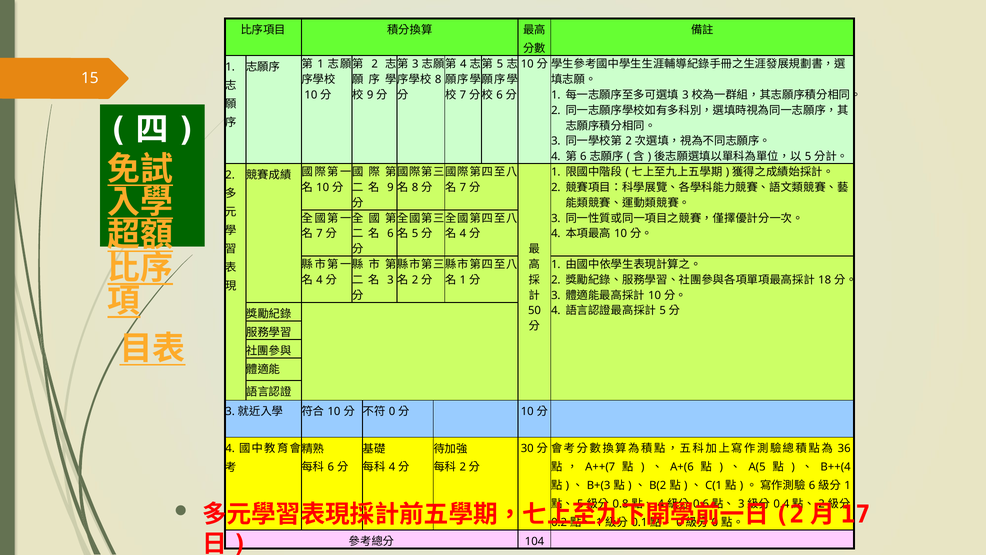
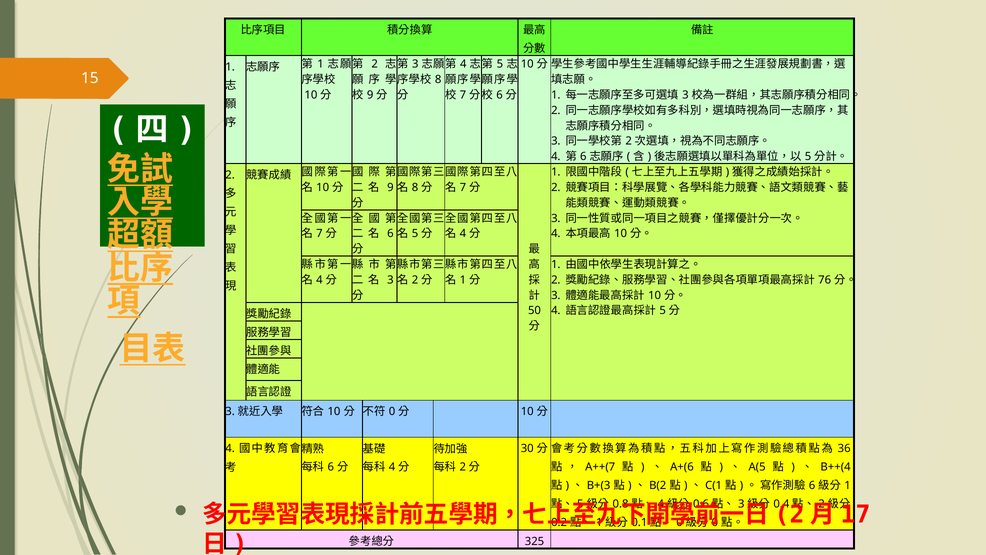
18: 18 -> 76 (825, 280)
104: 104 -> 325 (535, 541)
